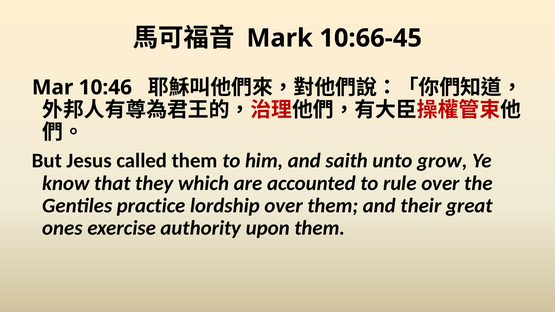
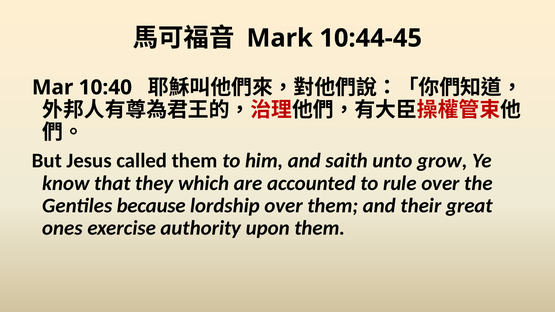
10:66-45: 10:66-45 -> 10:44-45 (371, 38)
10:46: 10:46 -> 10:40 (105, 88)
practice: practice -> because (151, 206)
